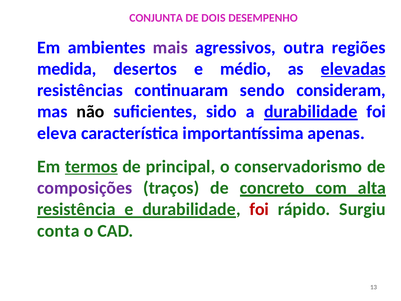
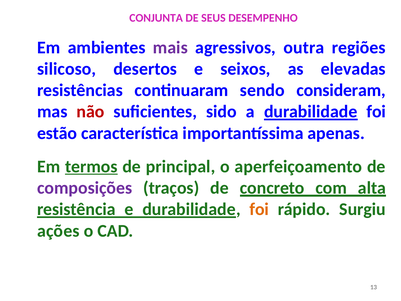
DOIS: DOIS -> SEUS (213, 18)
medida: medida -> silicoso (67, 69)
médio: médio -> seixos (246, 69)
elevadas underline: present -> none (353, 69)
não colour: black -> red (90, 112)
eleva: eleva -> estão (57, 133)
conservadorismo: conservadorismo -> aperfeiçoamento (298, 166)
foi colour: red -> orange (259, 209)
conta: conta -> ações (58, 231)
